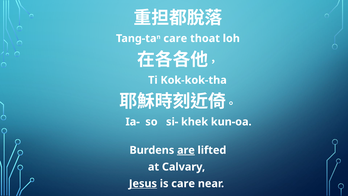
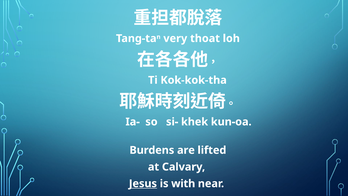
care: care -> very (175, 38)
are underline: present -> none (186, 150)
is care: care -> with (183, 183)
